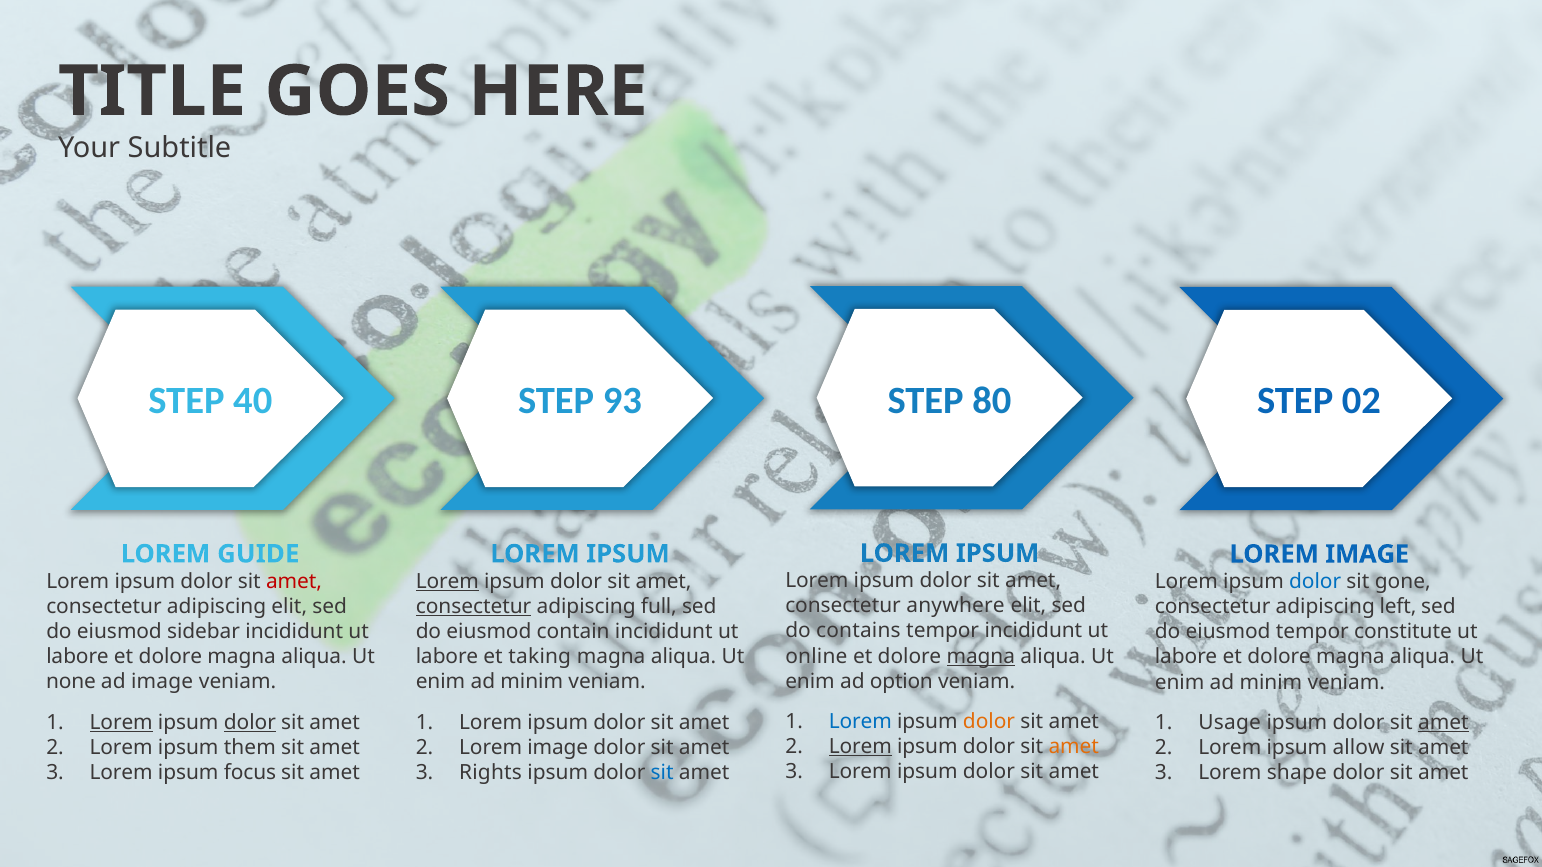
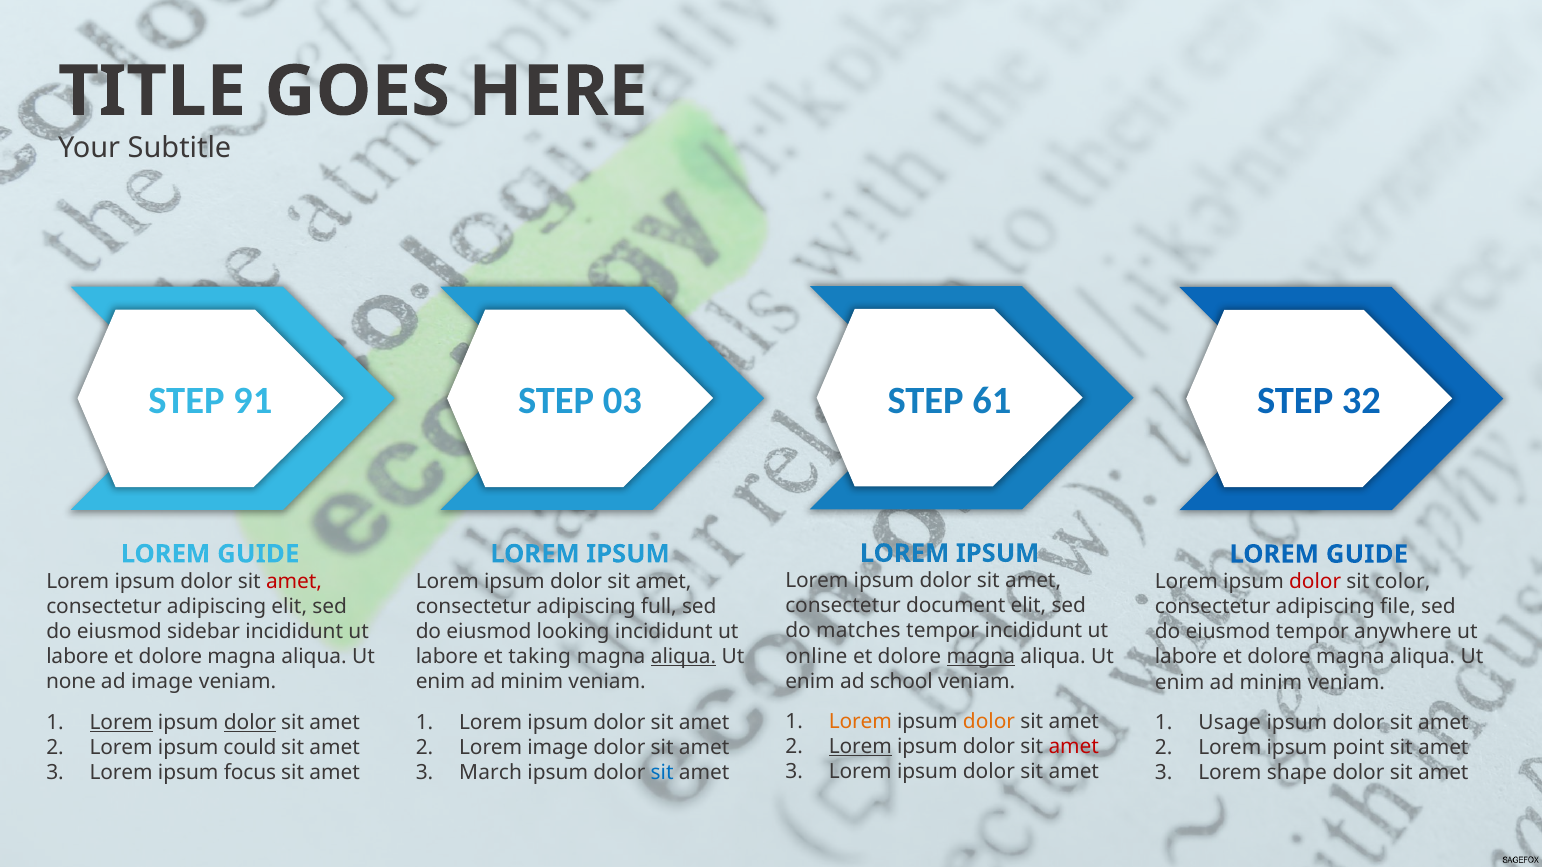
80: 80 -> 61 (992, 401)
40: 40 -> 91 (253, 401)
93: 93 -> 03 (622, 401)
02: 02 -> 32 (1361, 401)
IMAGE: IMAGE -> GUIDE (1367, 554)
Lorem underline: present -> none (447, 582)
dolor colour: blue -> red (1315, 582)
gone: gone -> color (1403, 582)
anywhere: anywhere -> document (956, 606)
consectetur underline: present -> none (474, 607)
left: left -> file (1398, 607)
contains: contains -> matches (858, 631)
contain: contain -> looking (573, 632)
constitute: constitute -> anywhere (1403, 632)
aliqua underline: none -> present (684, 657)
option: option -> school (901, 682)
Lorem colour: blue -> orange (860, 722)
amet underline: present -> none (1443, 723)
amet colour: orange -> red (1074, 747)
them: them -> could (250, 748)
allow: allow -> point (1358, 748)
Rights: Rights -> March (491, 773)
